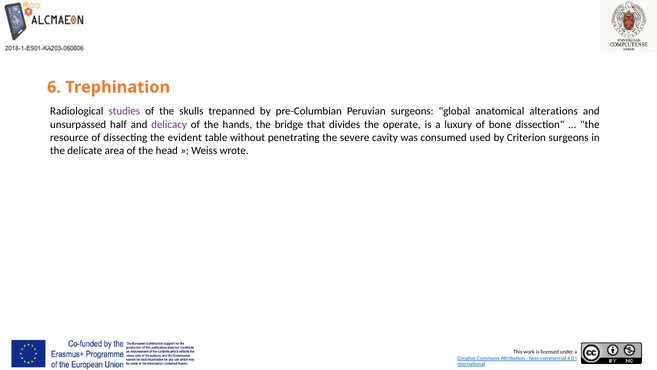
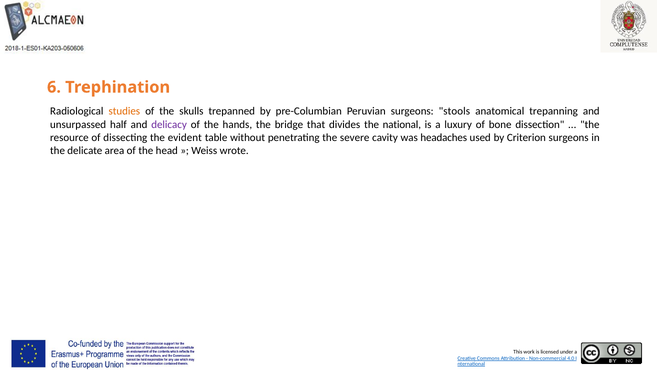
studies colour: purple -> orange (124, 111)
global: global -> stools (454, 111)
alterations: alterations -> trepanning (554, 111)
operate: operate -> national (402, 124)
consumed: consumed -> headaches (444, 137)
